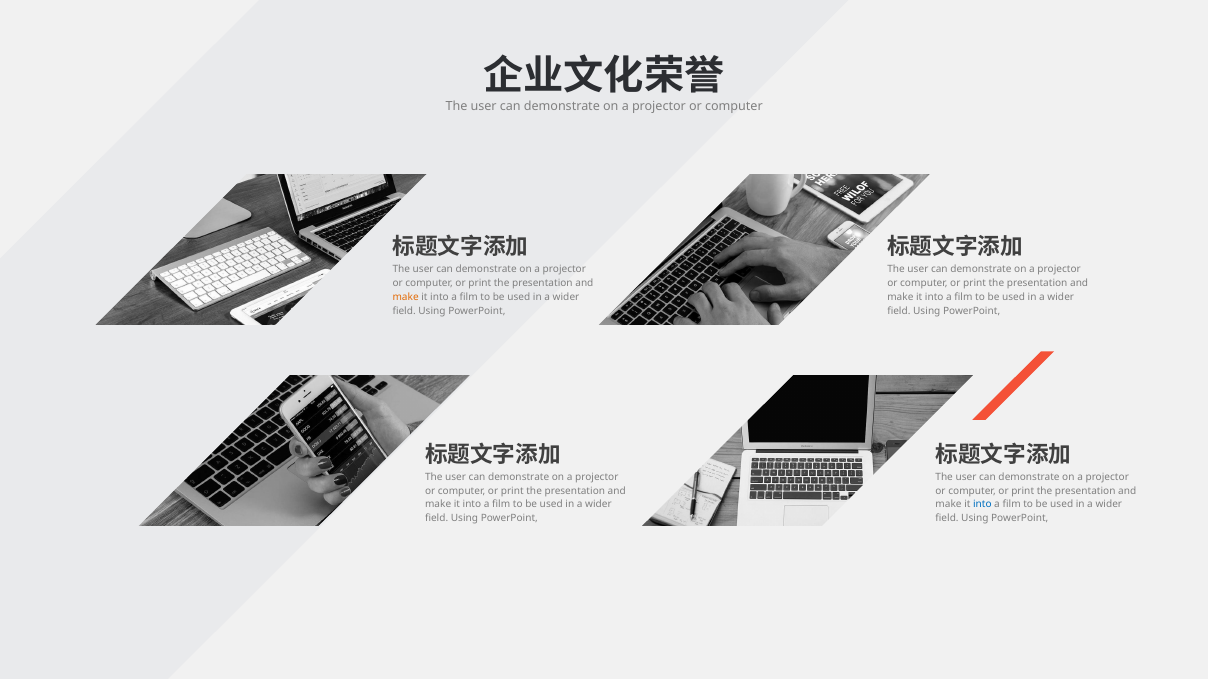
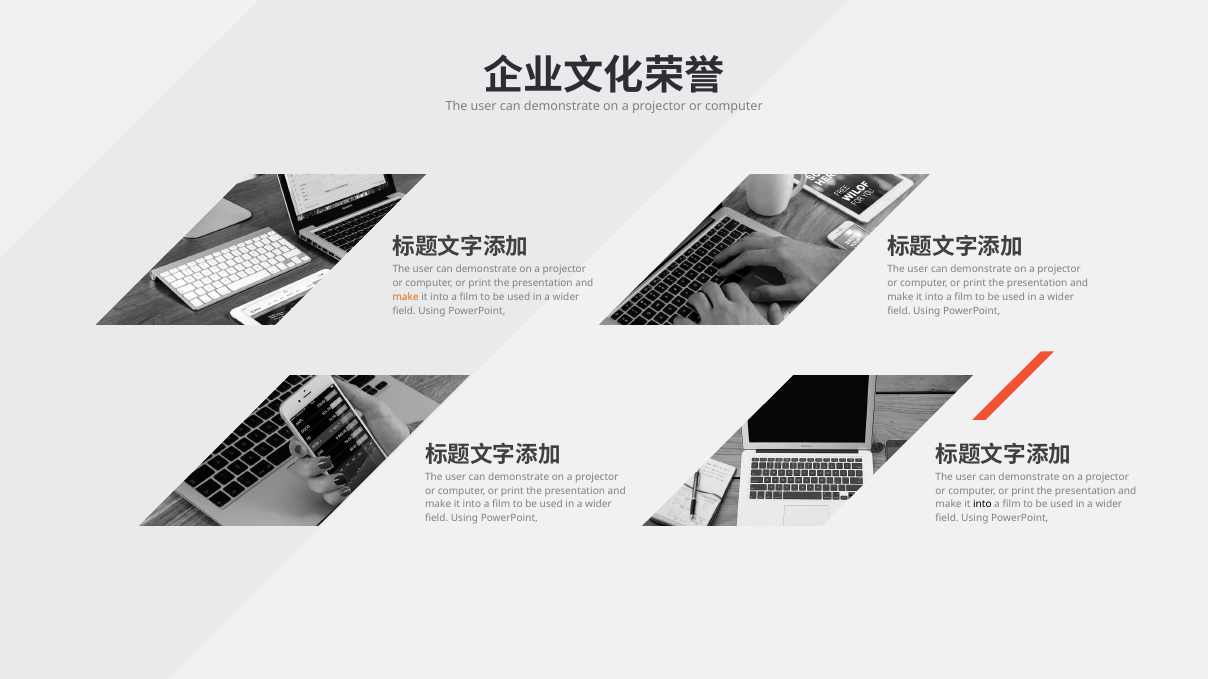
into colour: blue -> black (982, 505)
